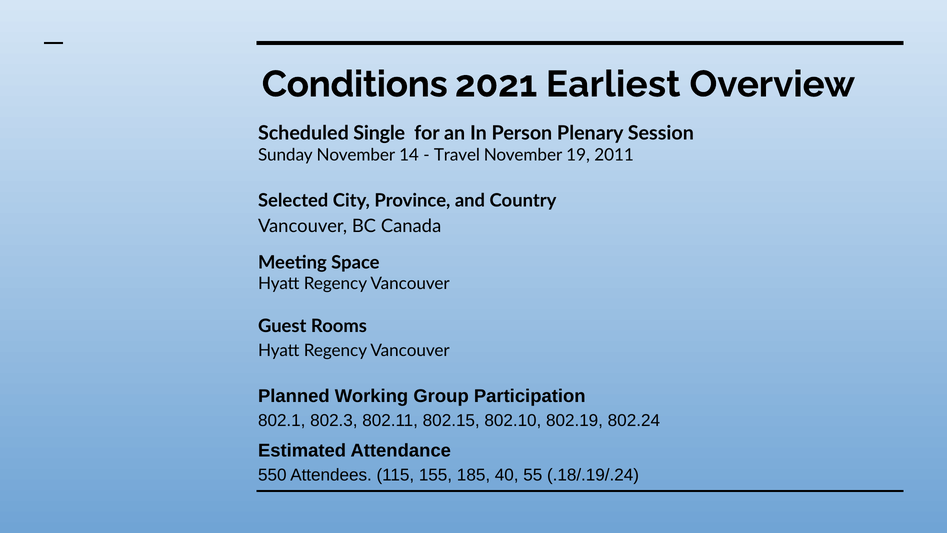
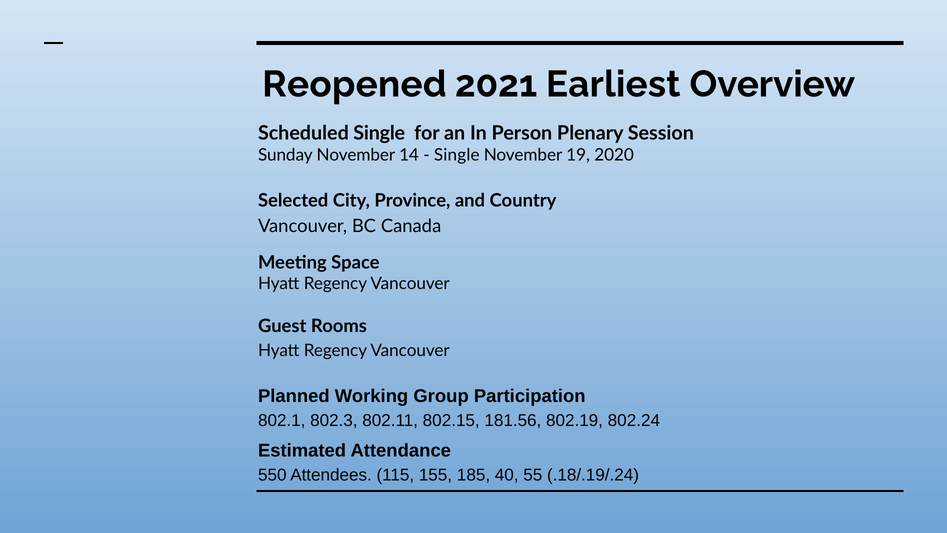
Conditions: Conditions -> Reopened (354, 84)
Travel: Travel -> Single (457, 155)
2011: 2011 -> 2020 (614, 155)
802.10: 802.10 -> 181.56 (513, 420)
